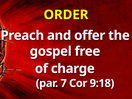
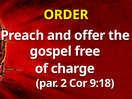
7: 7 -> 2 (64, 83)
